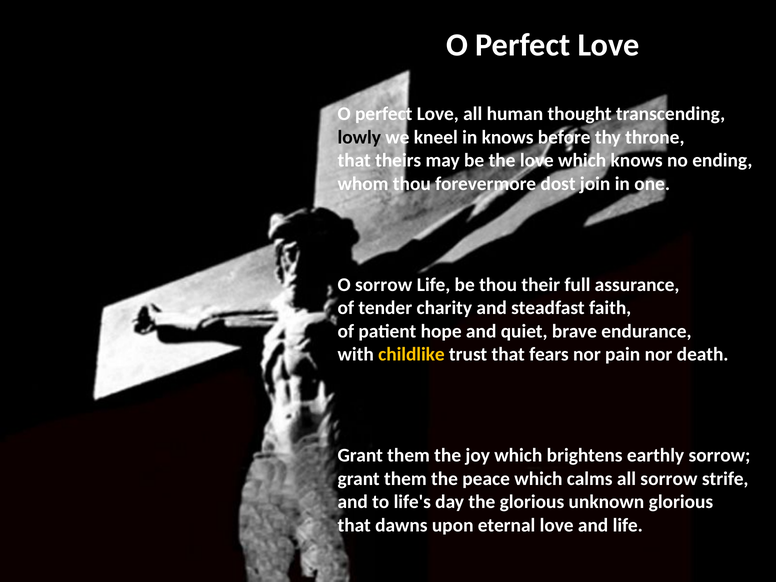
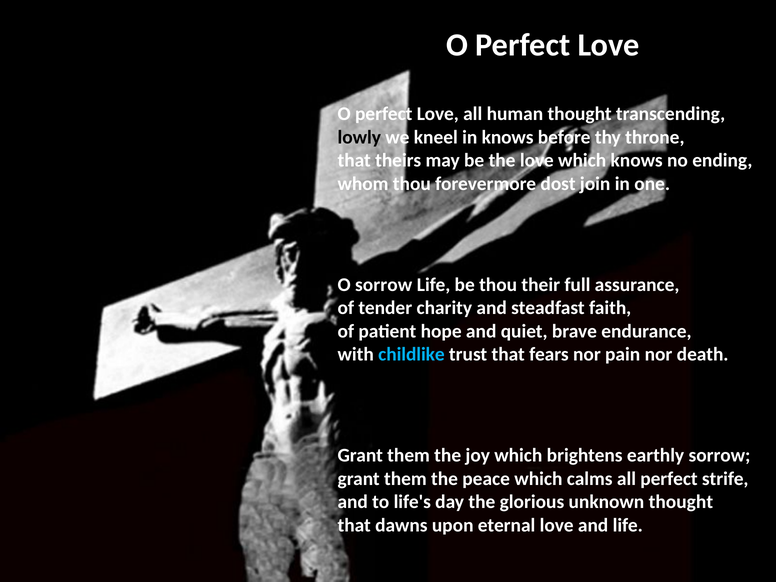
childlike colour: yellow -> light blue (411, 354)
all sorrow: sorrow -> perfect (669, 479)
unknown glorious: glorious -> thought (681, 502)
